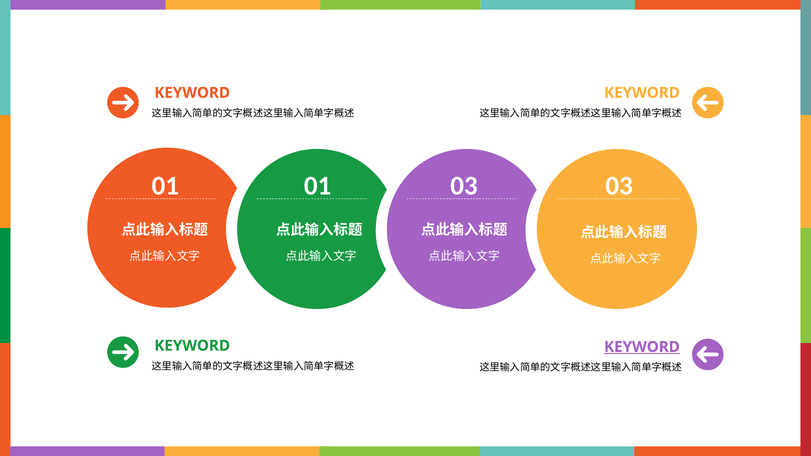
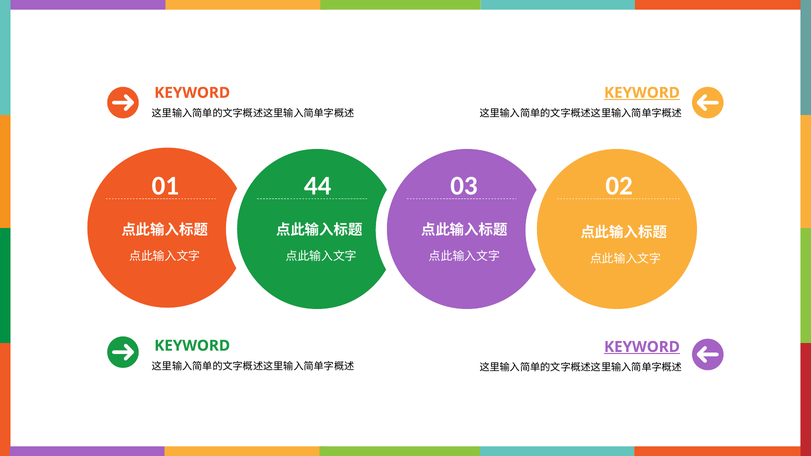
KEYWORD underline: none -> present (642, 93)
01 01: 01 -> 44 (318, 186)
03 03: 03 -> 02 (619, 186)
